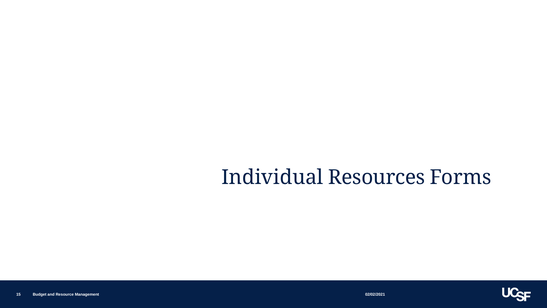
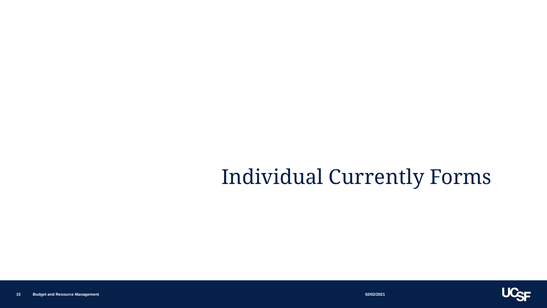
Resources: Resources -> Currently (377, 177)
